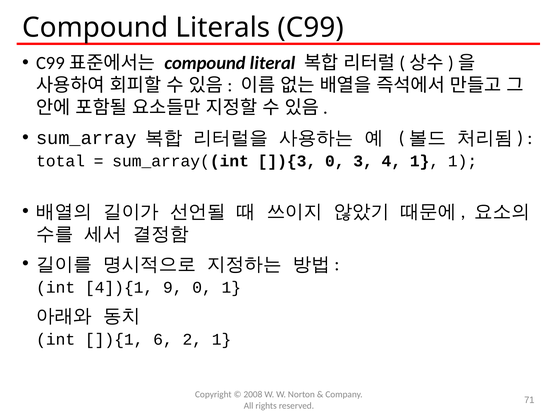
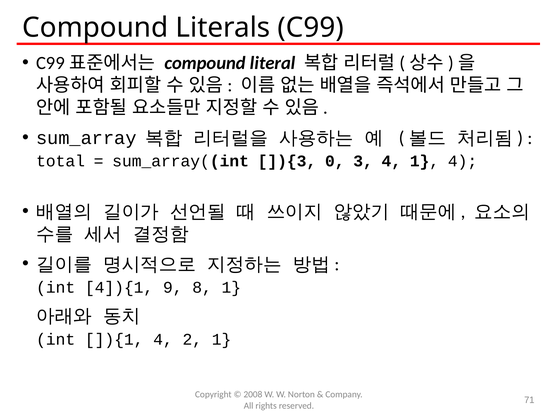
1 1: 1 -> 4 (463, 161)
9 0: 0 -> 8 (202, 287)
]){1 6: 6 -> 4 (163, 339)
